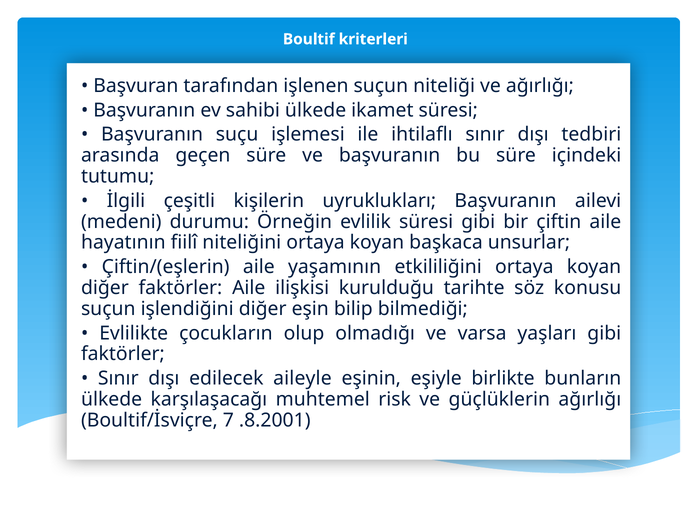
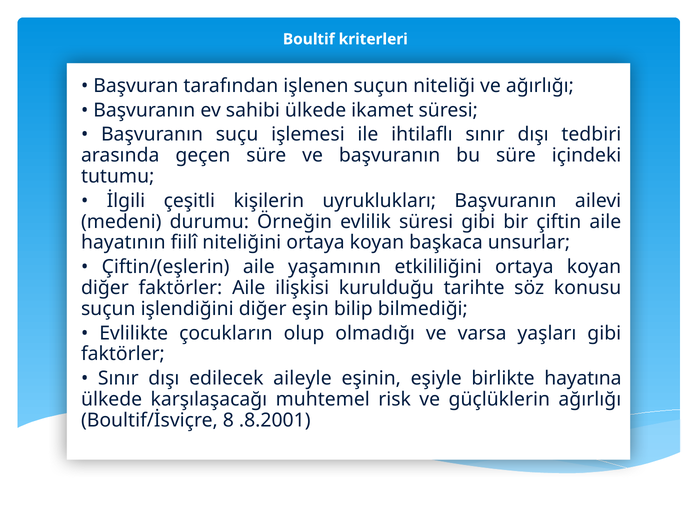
bunların: bunların -> hayatına (583, 378)
7: 7 -> 8 (228, 420)
